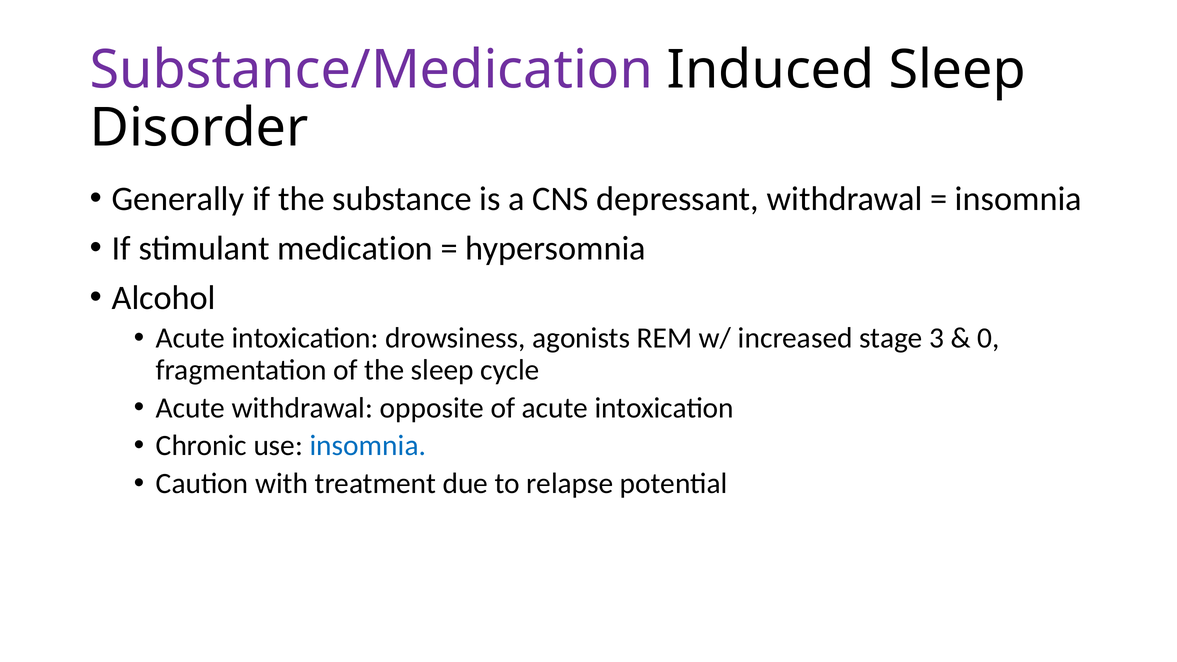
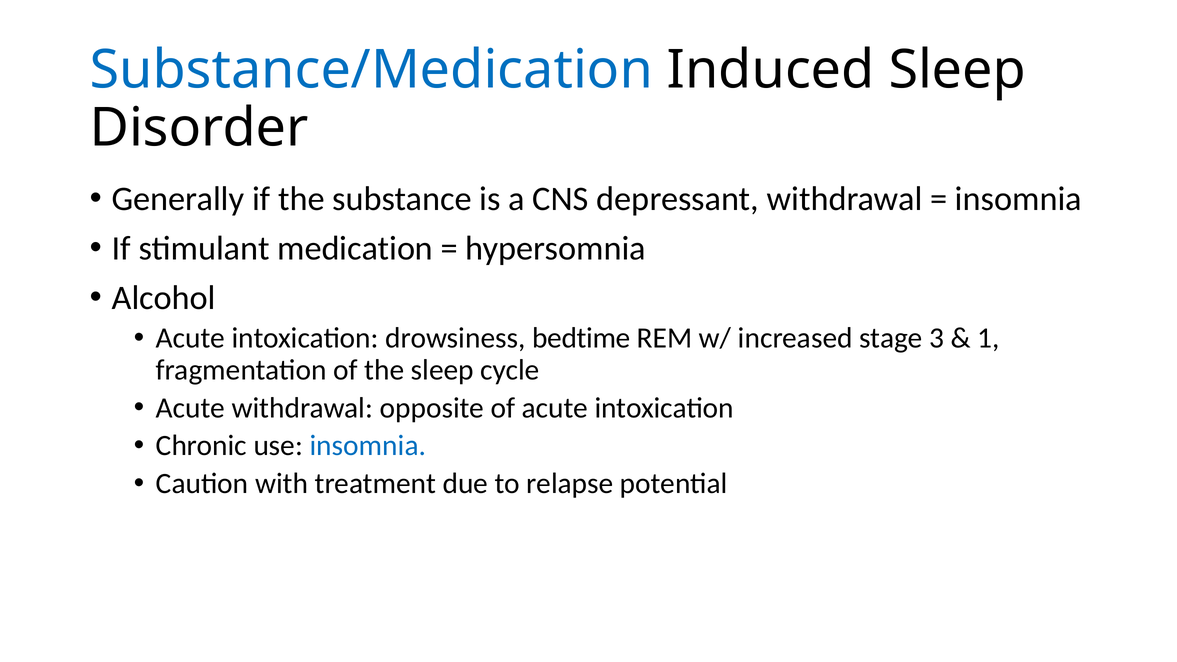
Substance/Medication colour: purple -> blue (371, 70)
agonists: agonists -> bedtime (581, 338)
0: 0 -> 1 (988, 338)
